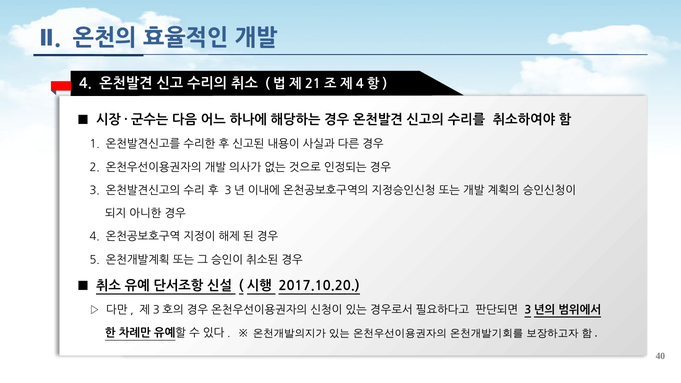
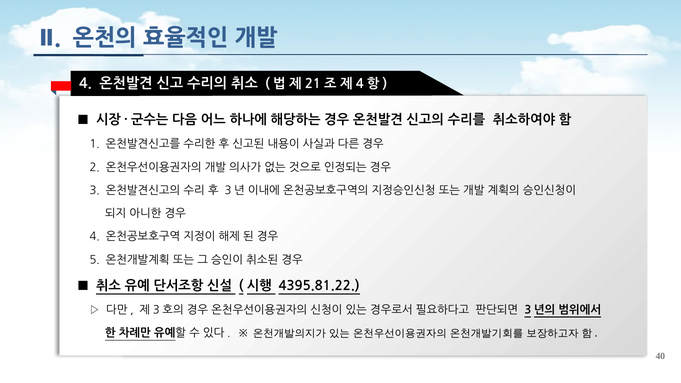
2017.10.20: 2017.10.20 -> 4395.81.22 (319, 286)
